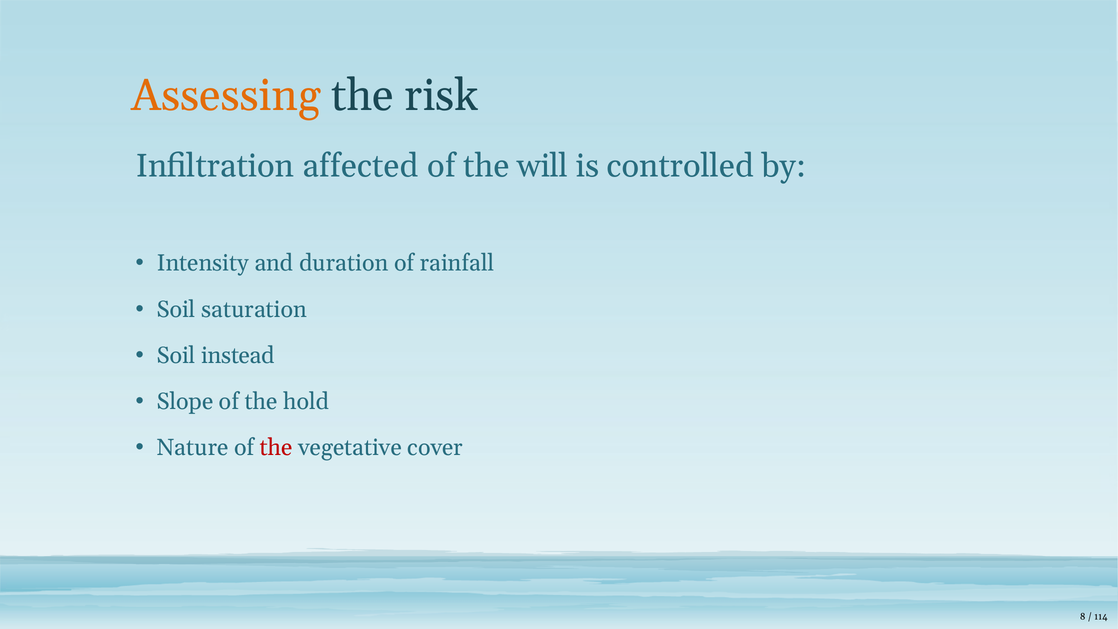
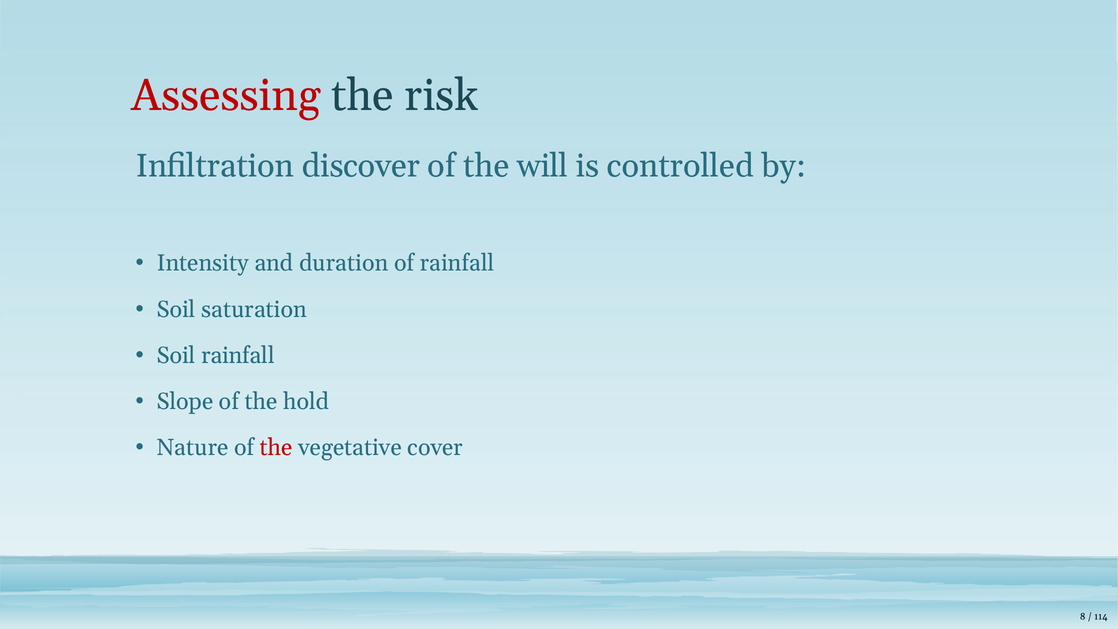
Assessing colour: orange -> red (226, 96)
affected: affected -> discover (361, 166)
Soil instead: instead -> rainfall (238, 355)
